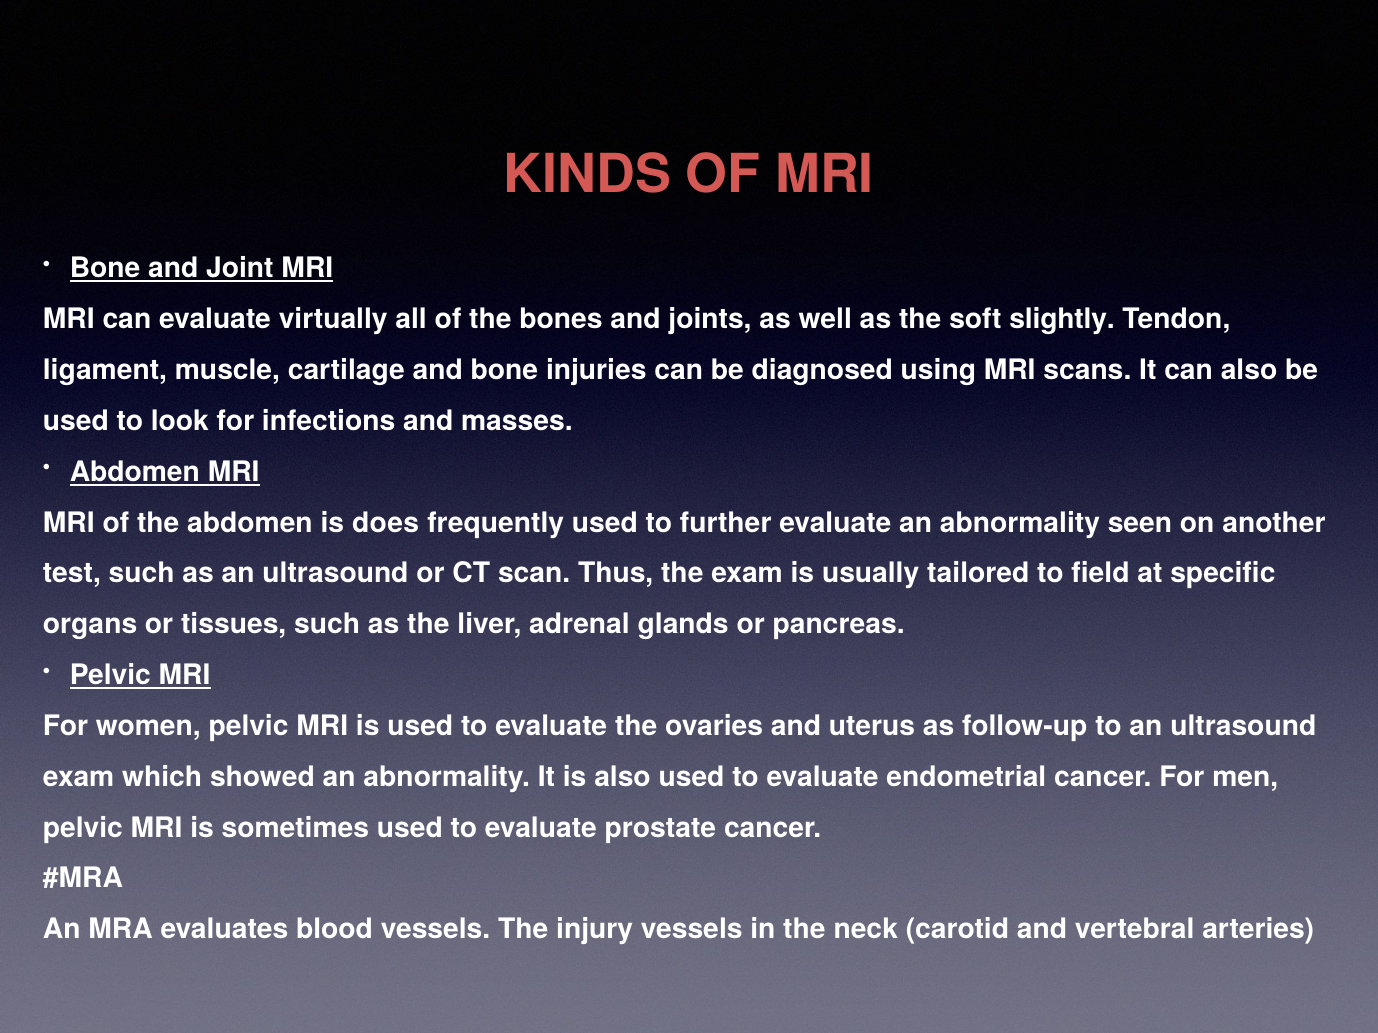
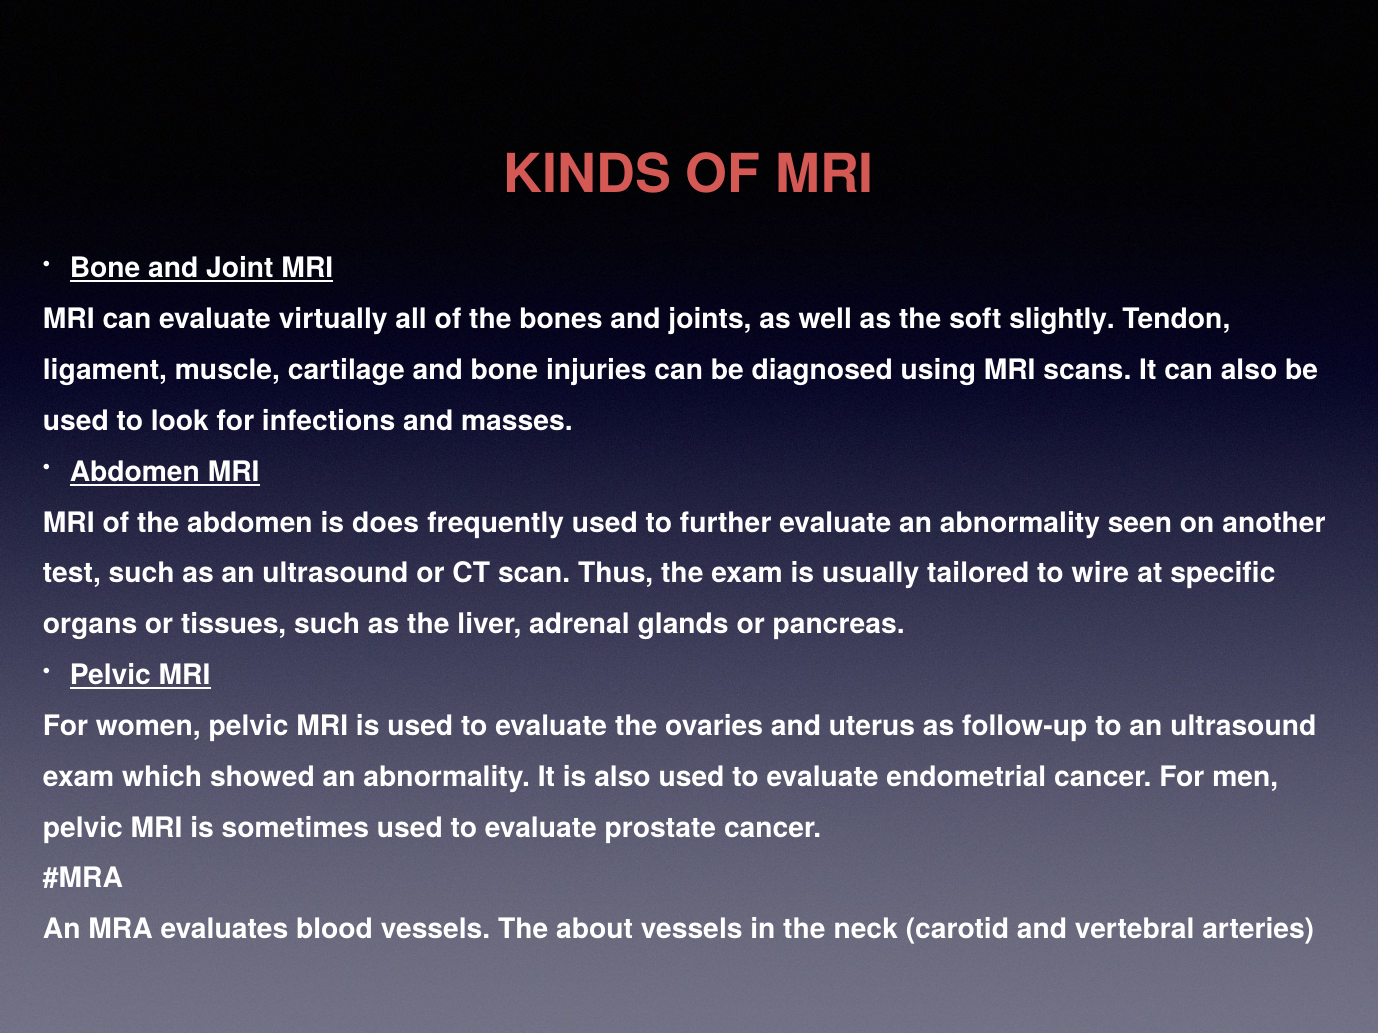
field: field -> wire (1100, 574)
injury: injury -> about (595, 930)
